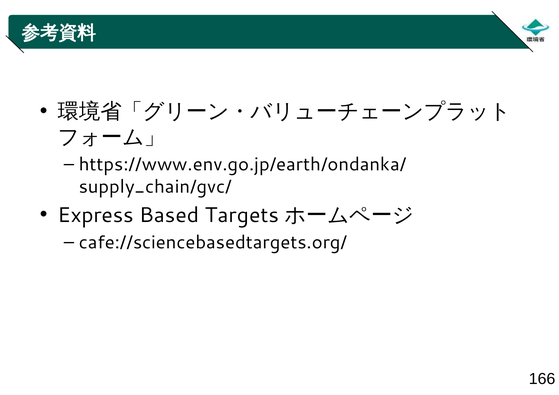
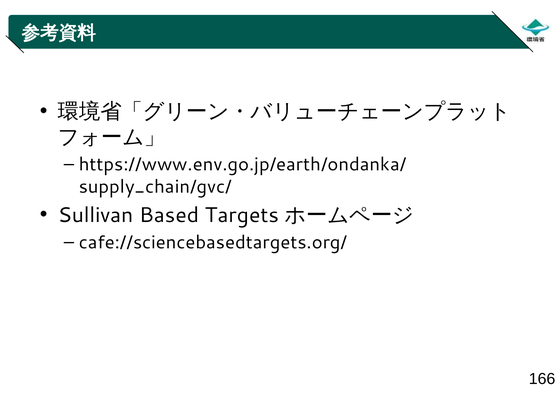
Express: Express -> Sullivan (96, 215)
